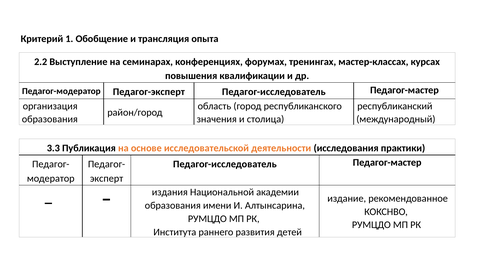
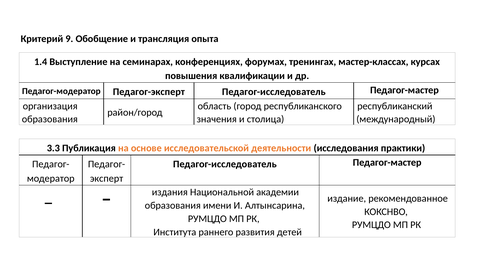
1: 1 -> 9 (69, 39)
2.2: 2.2 -> 1.4 (41, 62)
